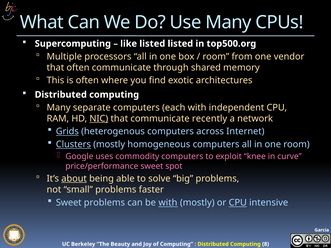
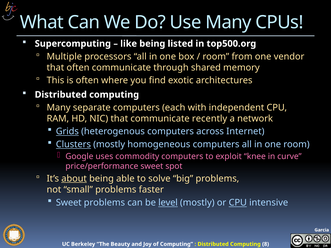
like listed: listed -> being (152, 44)
NIC underline: present -> none (99, 119)
be with: with -> level (168, 203)
